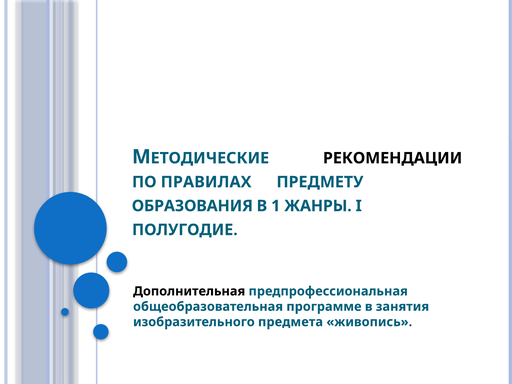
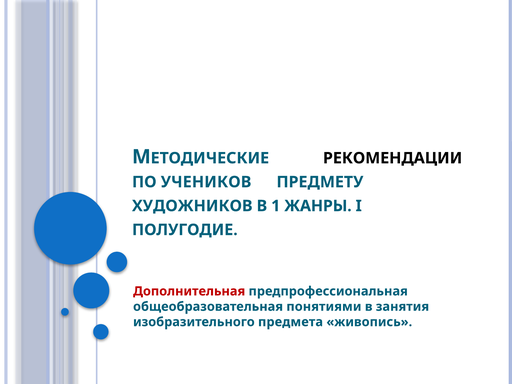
ПРАВИЛАХ: ПРАВИЛАХ -> УЧЕНИКОВ (206, 182)
ОБРАЗОВАНИЯ: ОБРАЗОВАНИЯ -> ХУДОЖНИКОВ (192, 206)
Дополнительная colour: black -> red (189, 291)
программе: программе -> понятиями (324, 307)
